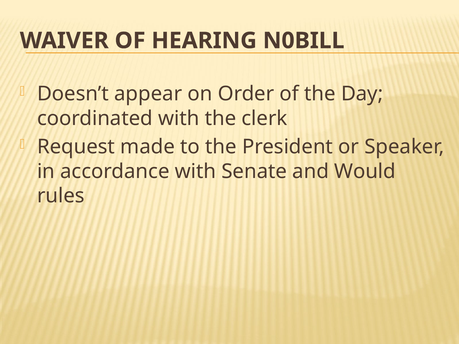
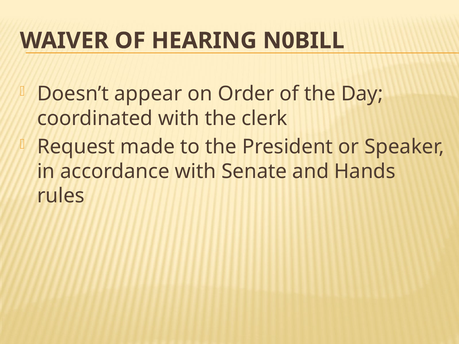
Would: Would -> Hands (365, 171)
